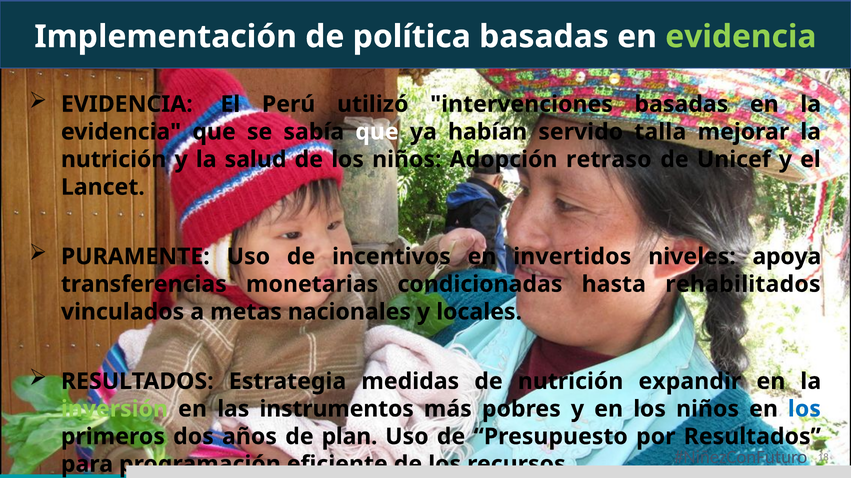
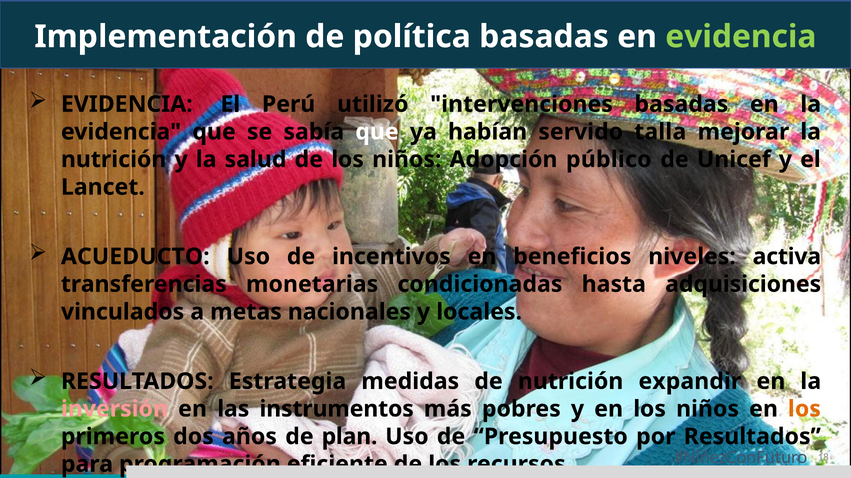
retraso: retraso -> público (609, 160)
PURAMENTE: PURAMENTE -> ACUEDUCTO (135, 257)
invertidos: invertidos -> beneficios (572, 257)
apoya: apoya -> activa (787, 257)
rehabilitados: rehabilitados -> adquisiciones (743, 285)
inversión colour: light green -> pink (114, 410)
los colour: blue -> orange (804, 410)
